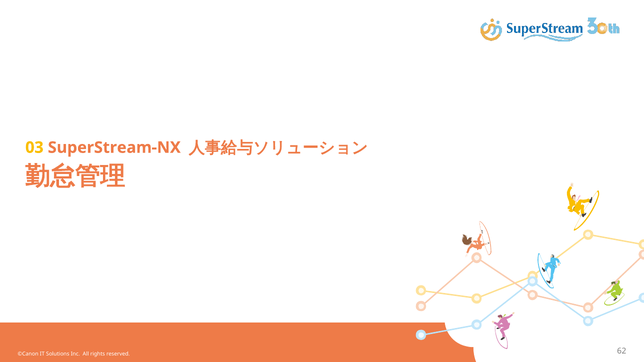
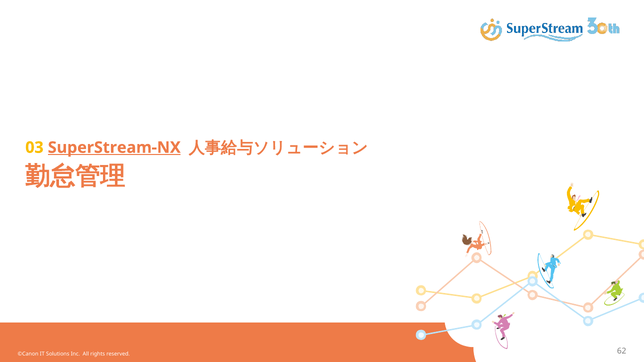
SuperStream-NX underline: none -> present (114, 148)
